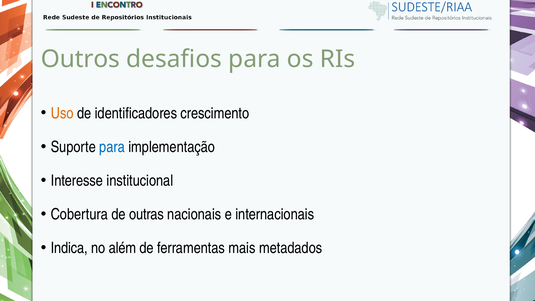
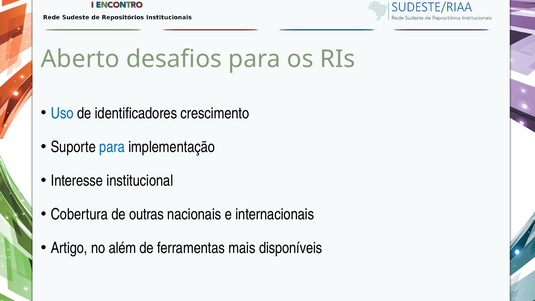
Outros: Outros -> Aberto (80, 59)
Uso colour: orange -> blue (62, 113)
Indica: Indica -> Artigo (69, 248)
metadados: metadados -> disponíveis (291, 248)
